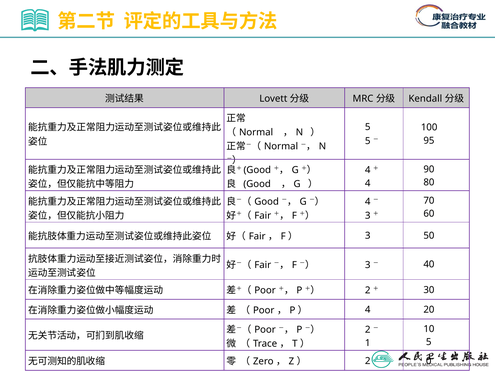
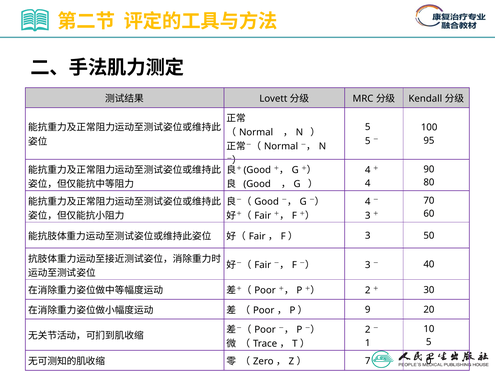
4: 4 -> 9 (368, 310)
2: 2 -> 7 (368, 361)
